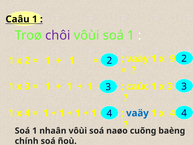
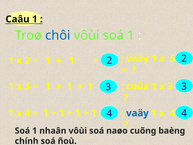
chôi colour: purple -> blue (58, 35)
9: 9 -> 5 (173, 59)
caùc: caùc -> cuûa (137, 86)
